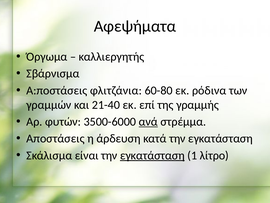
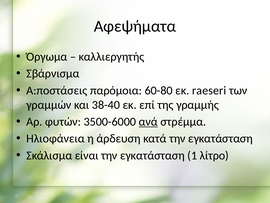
φλιτζάνια: φλιτζάνια -> παρόμοια (116, 90)
ρόδινα: ρόδινα -> raeseri (209, 90)
21-40: 21-40 -> 38-40 (106, 105)
Αποστάσεις: Αποστάσεις -> Ηλιοφάνεια (55, 138)
εγκατάσταση underline: present -> none (152, 155)
